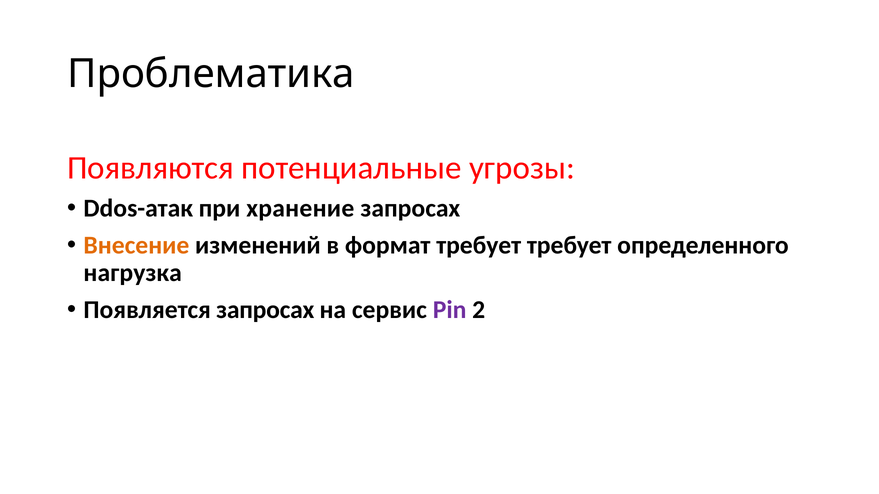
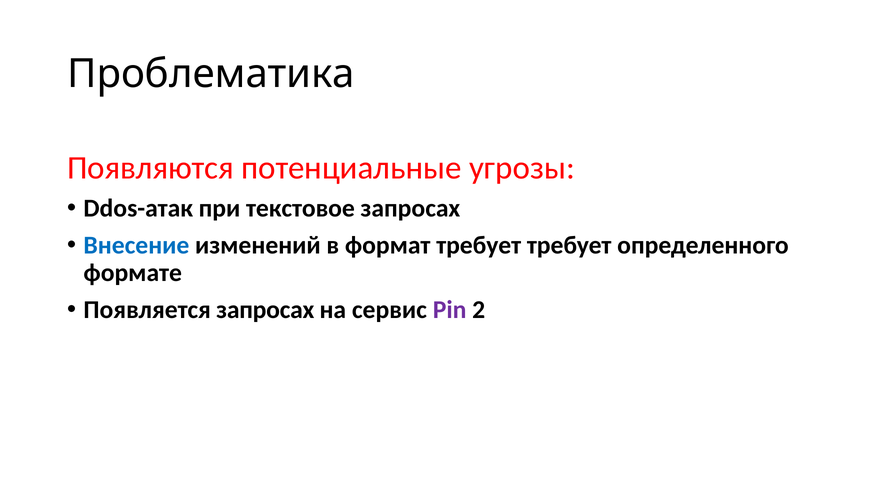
хранение: хранение -> текстовое (300, 209)
Внесение colour: orange -> blue (136, 246)
нагрузка: нагрузка -> формате (133, 273)
